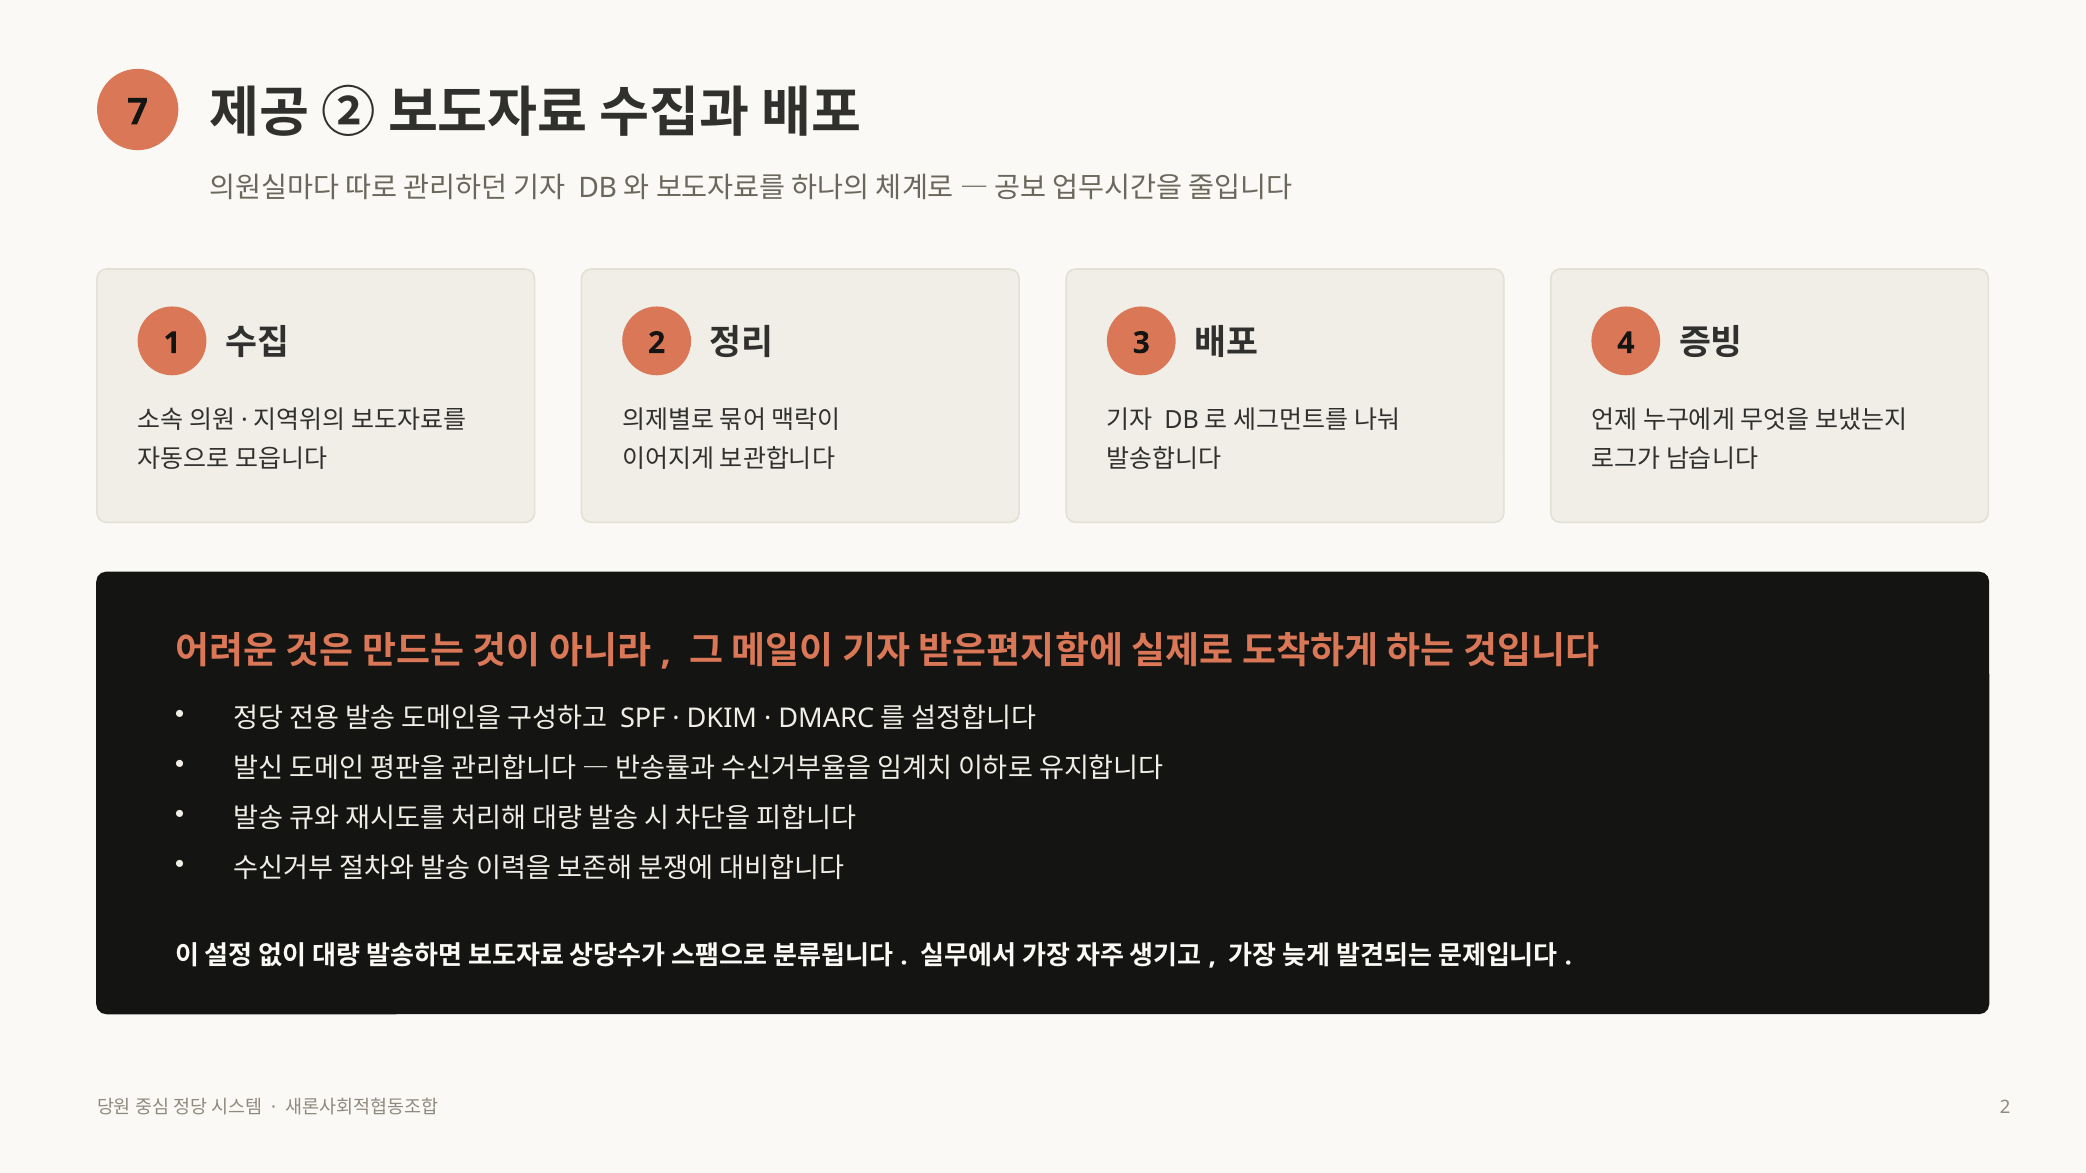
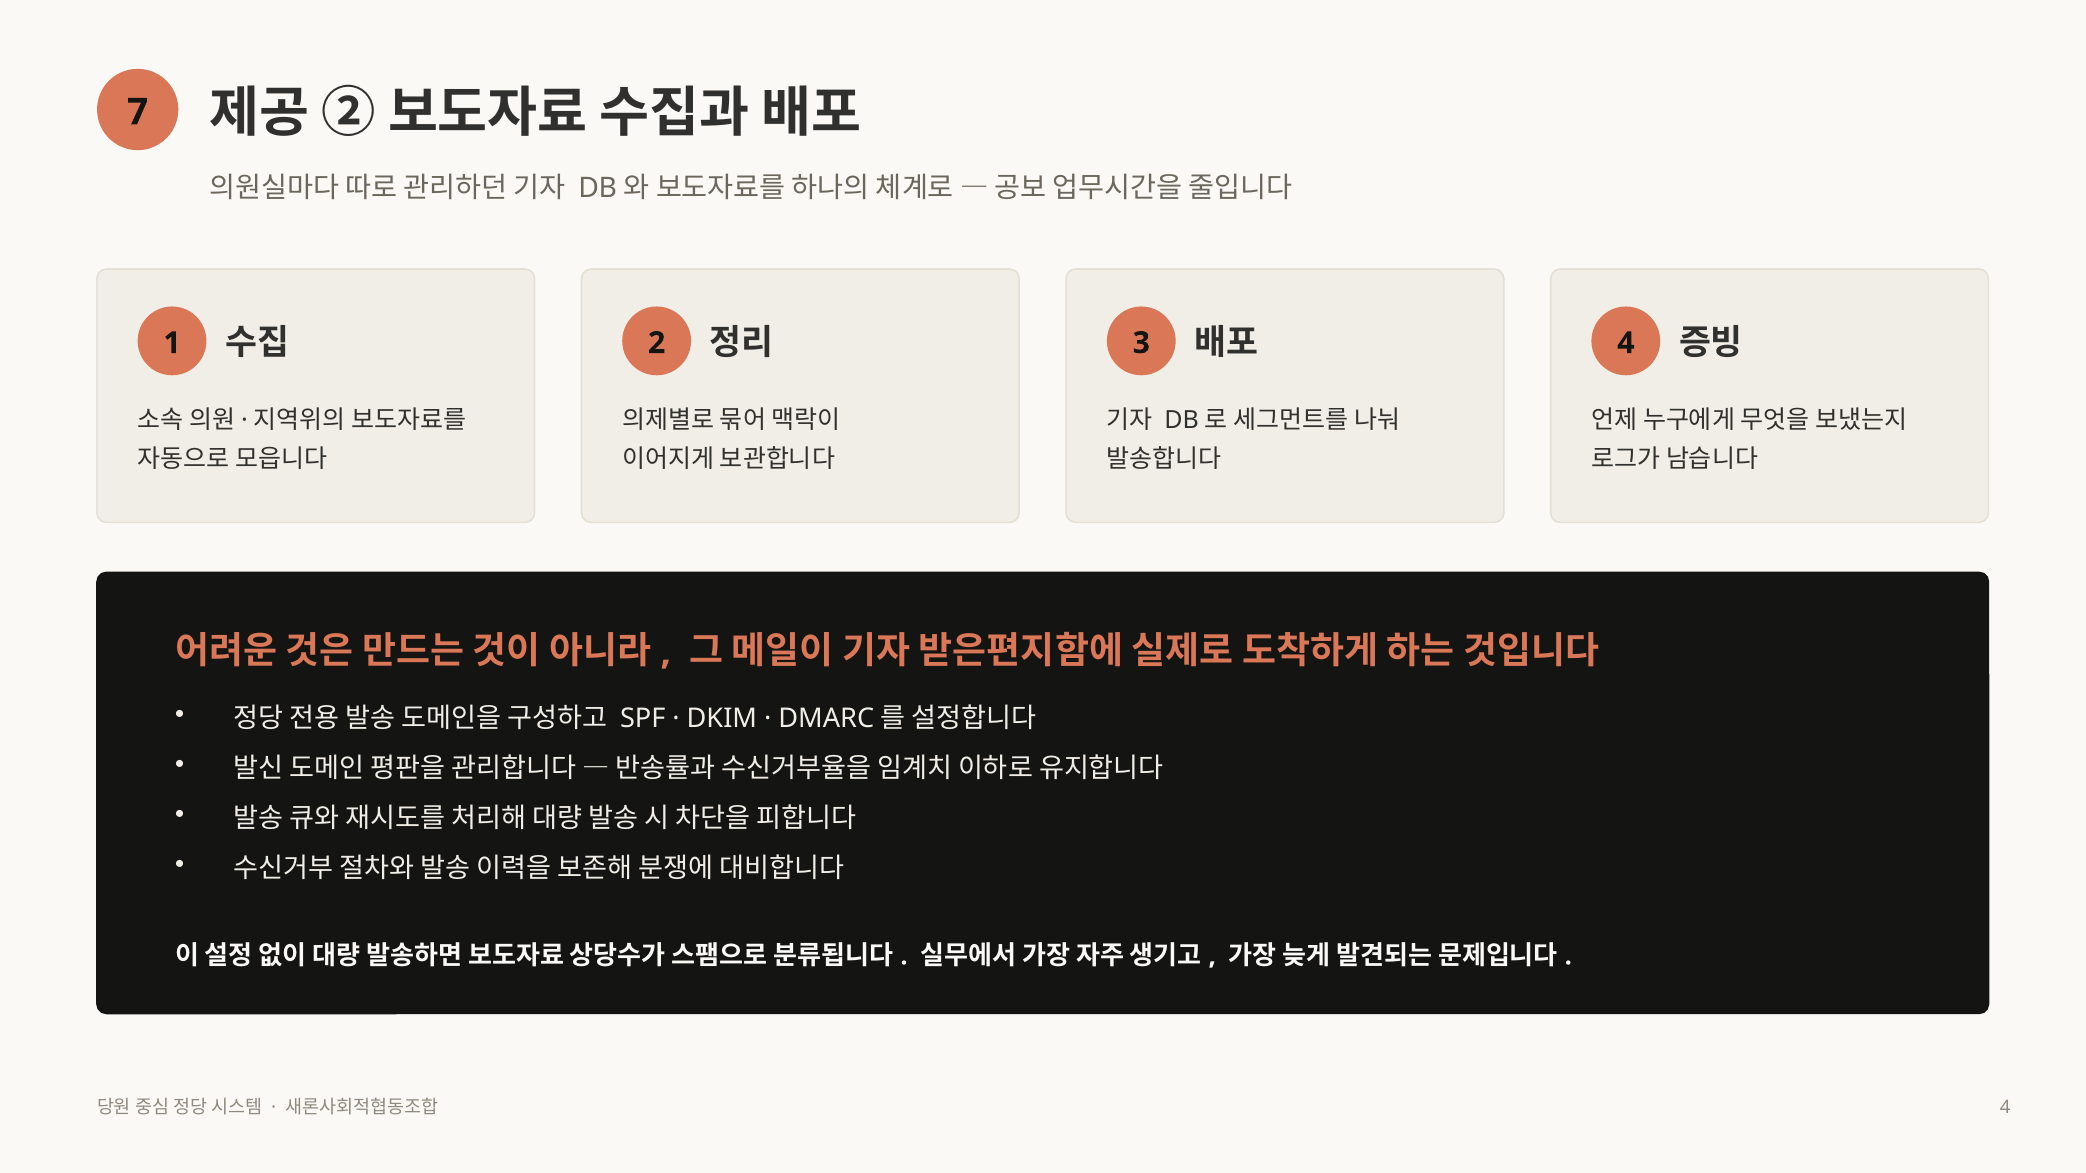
2: 2 -> 4 (2005, 1107)
